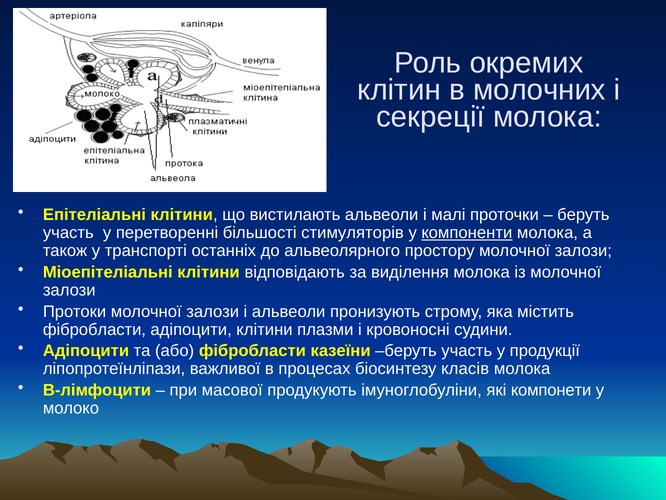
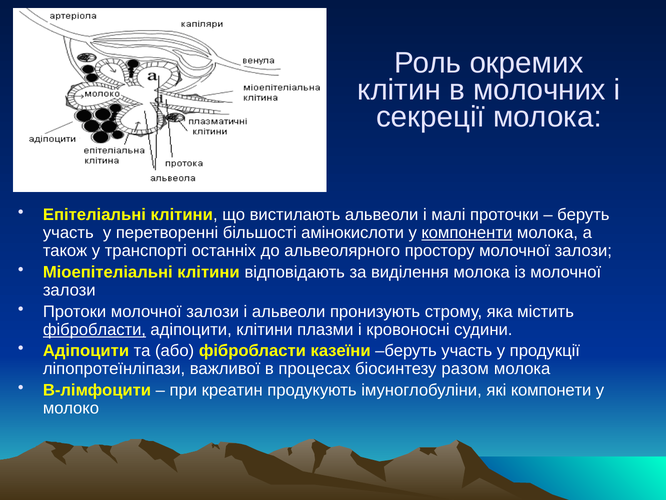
стимуляторів: стимуляторів -> амінокислоти (353, 233)
фібробласти underline: none -> present (94, 329)
класів: класів -> разом (465, 369)
масової: масової -> креатин (232, 390)
